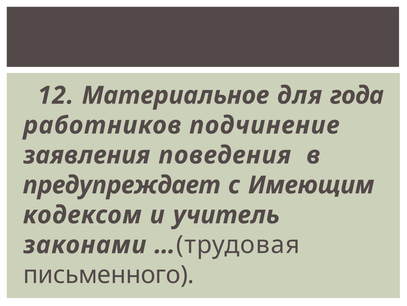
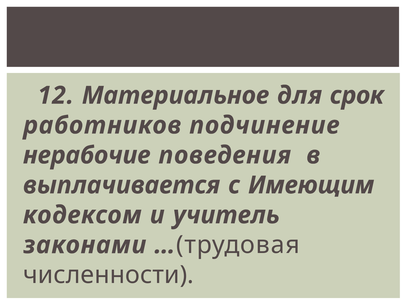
года: года -> срок (357, 95)
заявления: заявления -> нерабочие (87, 155)
предупреждает: предупреждает -> выплачивается (122, 185)
письменного: письменного -> численности (108, 274)
